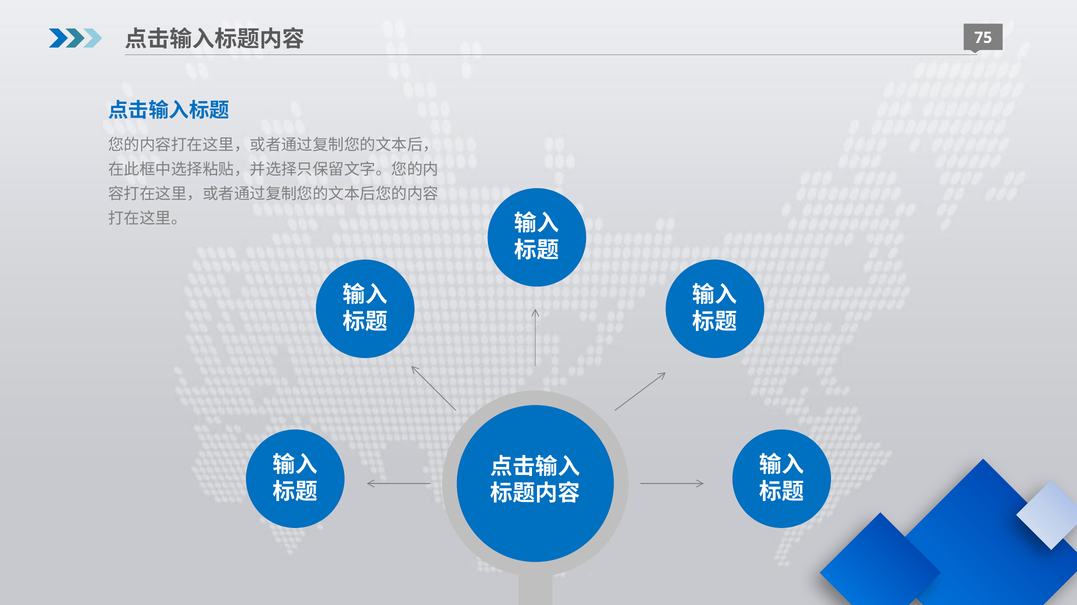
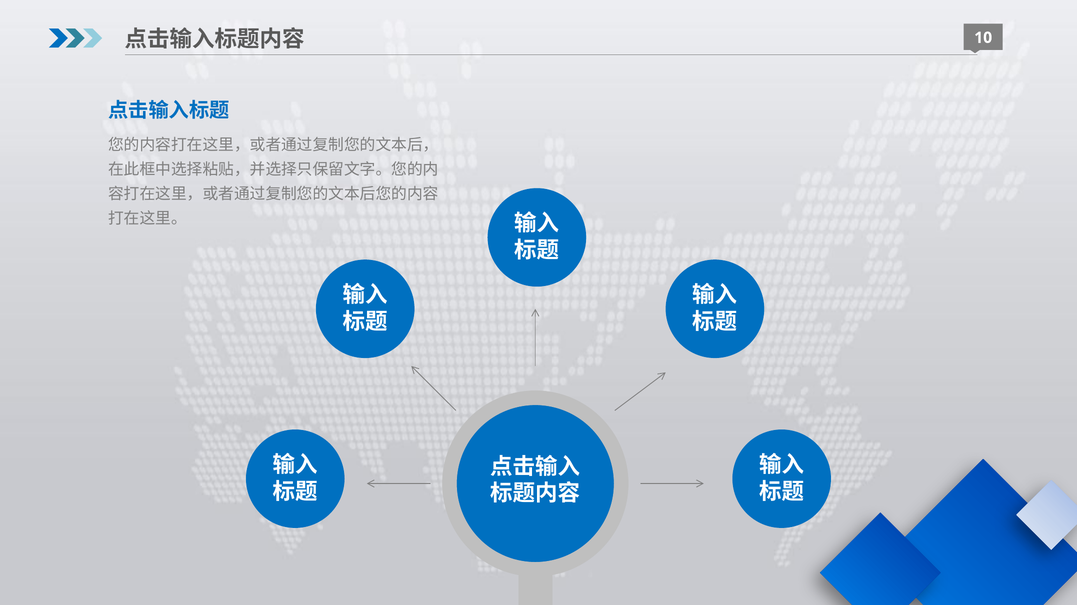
75: 75 -> 10 (983, 38)
